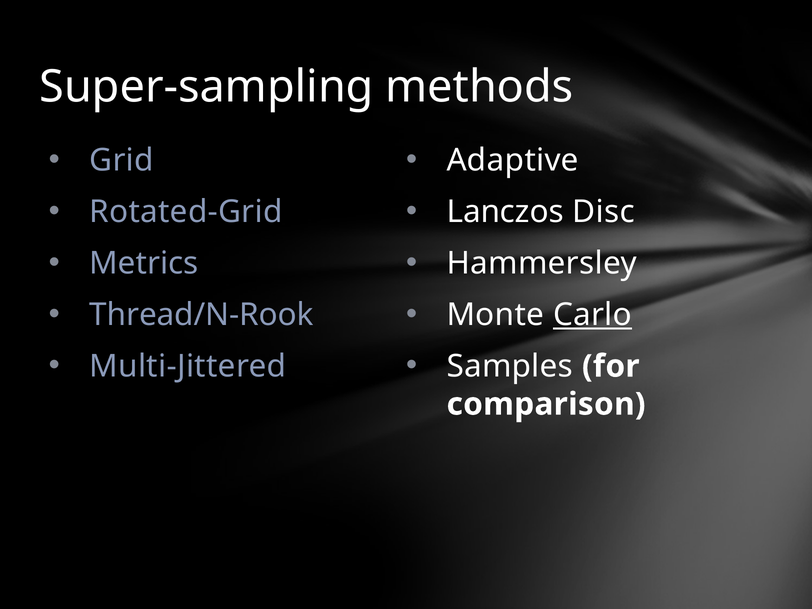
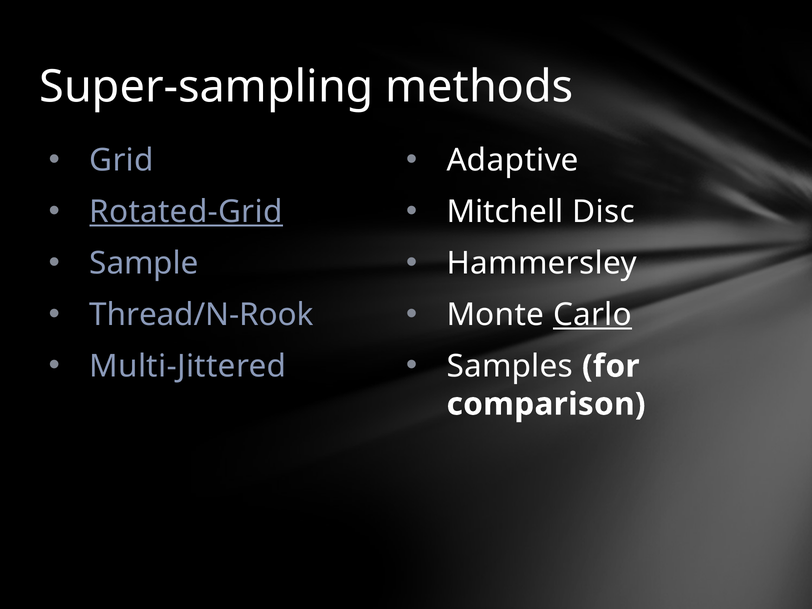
Rotated-Grid underline: none -> present (186, 212)
Lanczos: Lanczos -> Mitchell (505, 212)
Metrics: Metrics -> Sample (144, 263)
